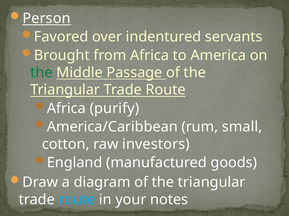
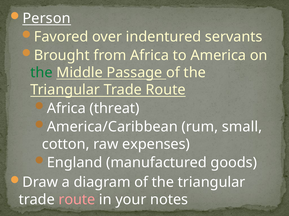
purify: purify -> threat (115, 109)
investors: investors -> expenses (156, 145)
route colour: light blue -> pink (77, 200)
